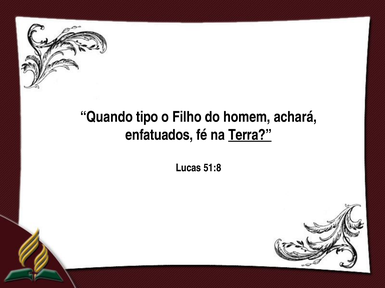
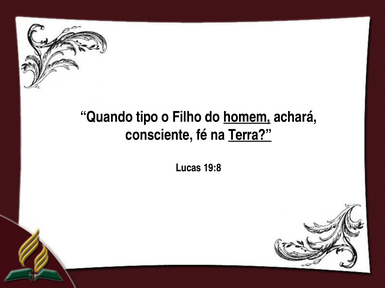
homem underline: none -> present (247, 117)
enfatuados: enfatuados -> consciente (159, 135)
51:8: 51:8 -> 19:8 (212, 168)
